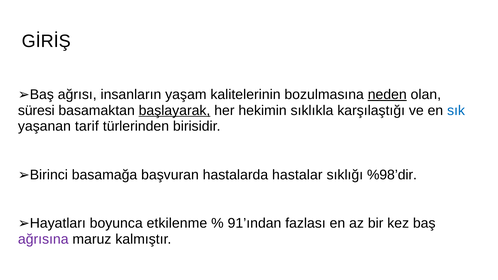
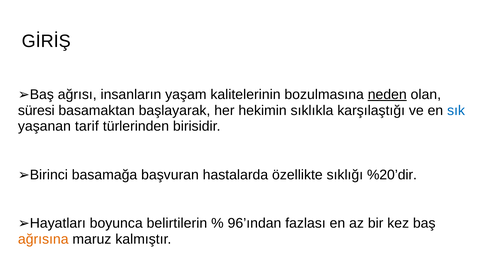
başlayarak underline: present -> none (175, 110)
hastalar: hastalar -> özellikte (297, 175)
%98’dir: %98’dir -> %20’dir (392, 175)
etkilenme: etkilenme -> belirtilerin (177, 223)
91’ından: 91’ından -> 96’ından (254, 223)
ağrısına colour: purple -> orange (43, 239)
